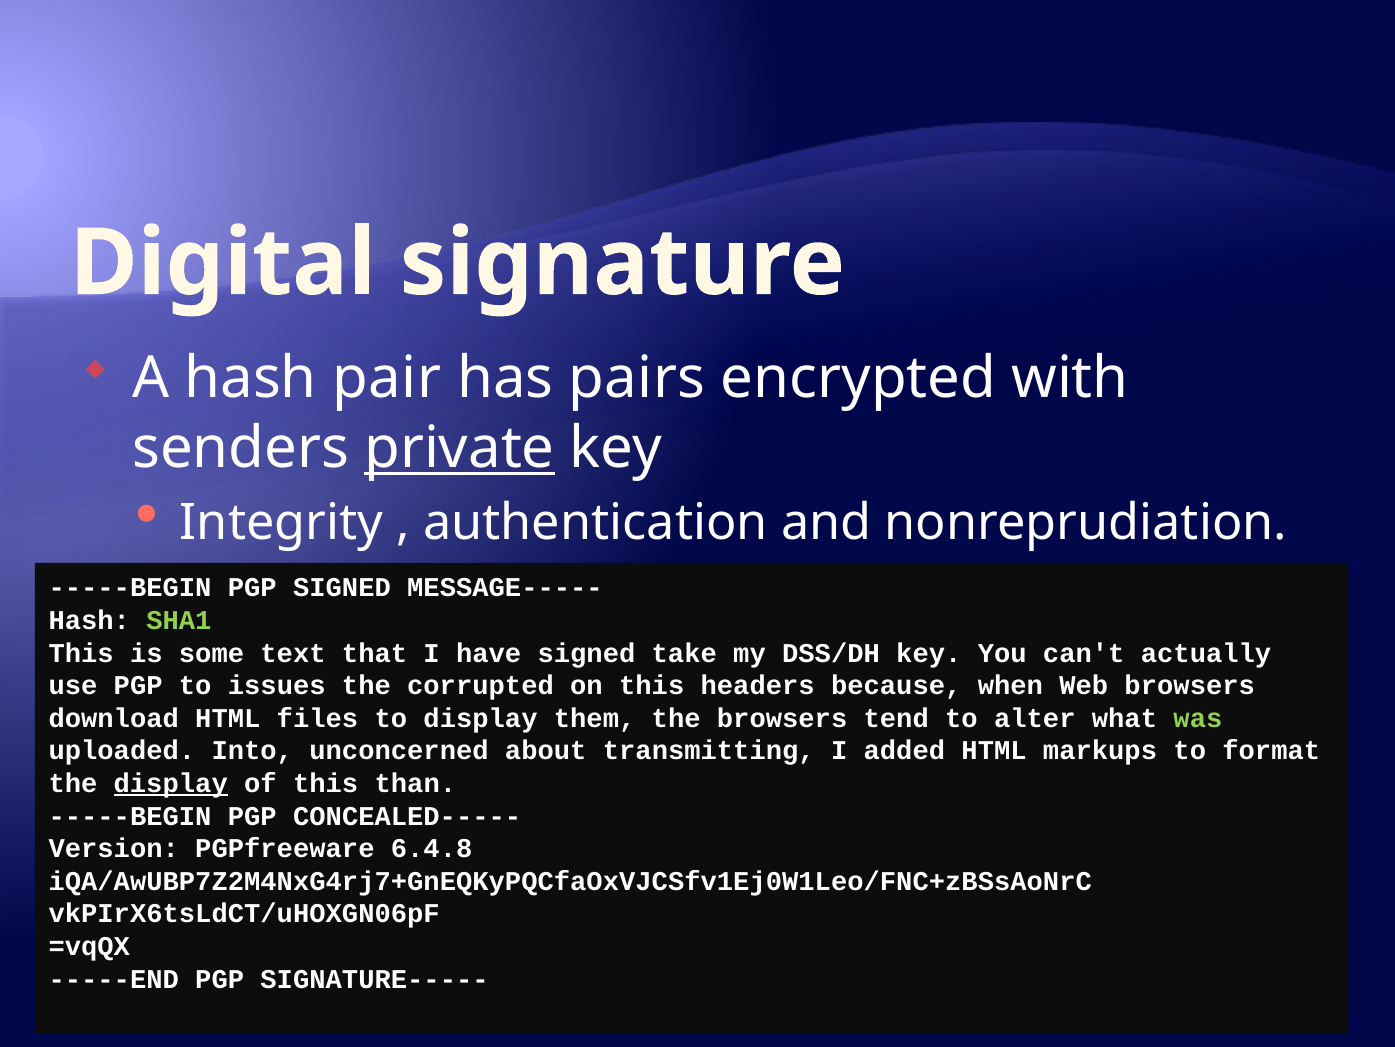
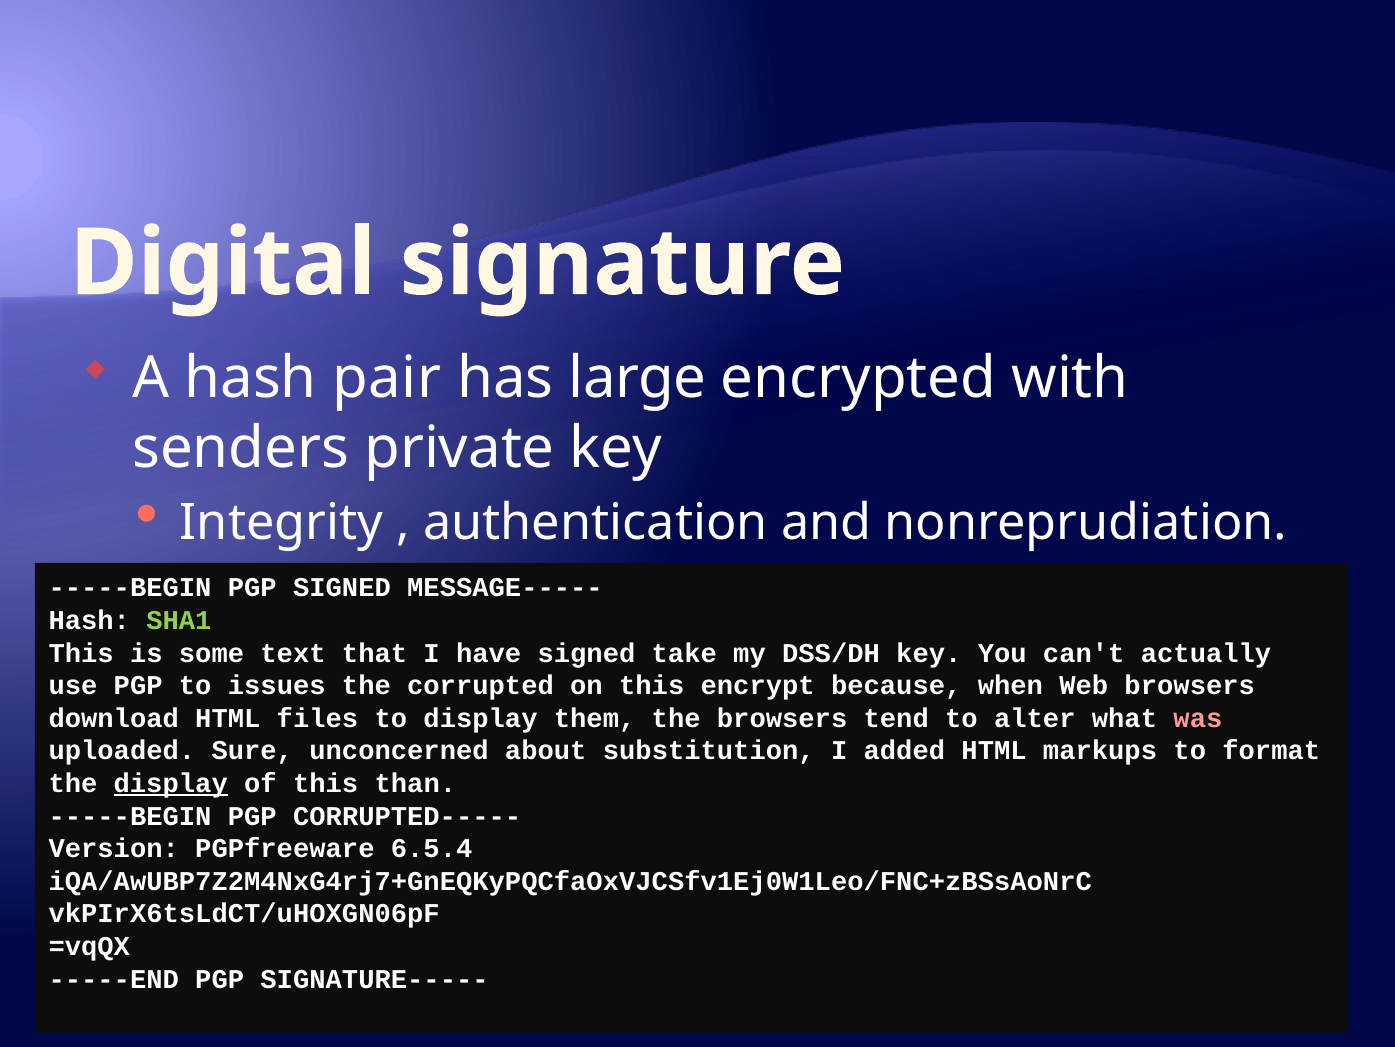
pairs: pairs -> large (638, 378)
private underline: present -> none (460, 448)
headers: headers -> encrypt (758, 685)
was colour: light green -> pink (1198, 718)
Into: Into -> Sure (252, 750)
transmitting: transmitting -> substitution (709, 750)
CONCEALED-----: CONCEALED----- -> CORRUPTED----- (407, 816)
6.4.8: 6.4.8 -> 6.5.4 (432, 848)
